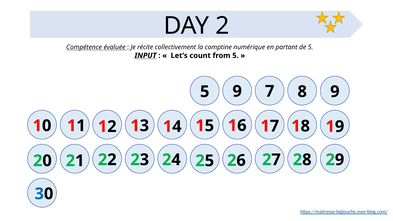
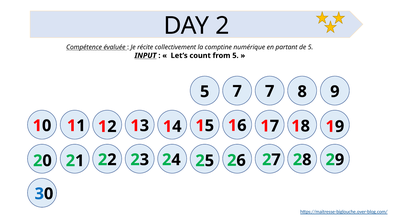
5 9: 9 -> 7 (237, 91)
